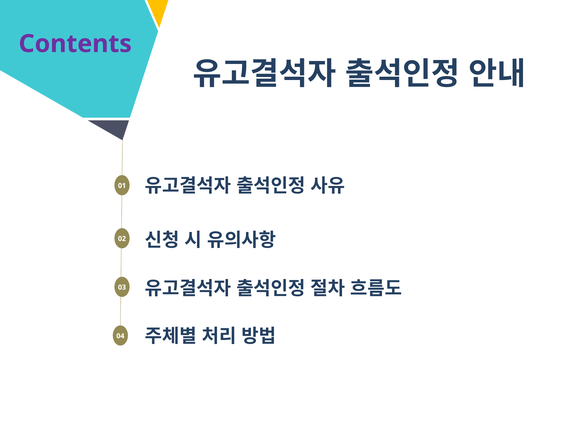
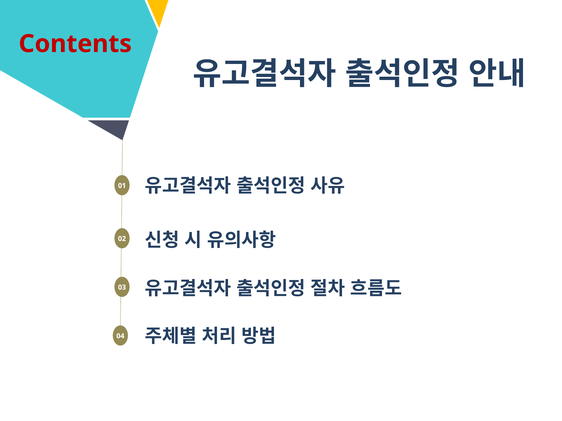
Contents colour: purple -> red (75, 44)
